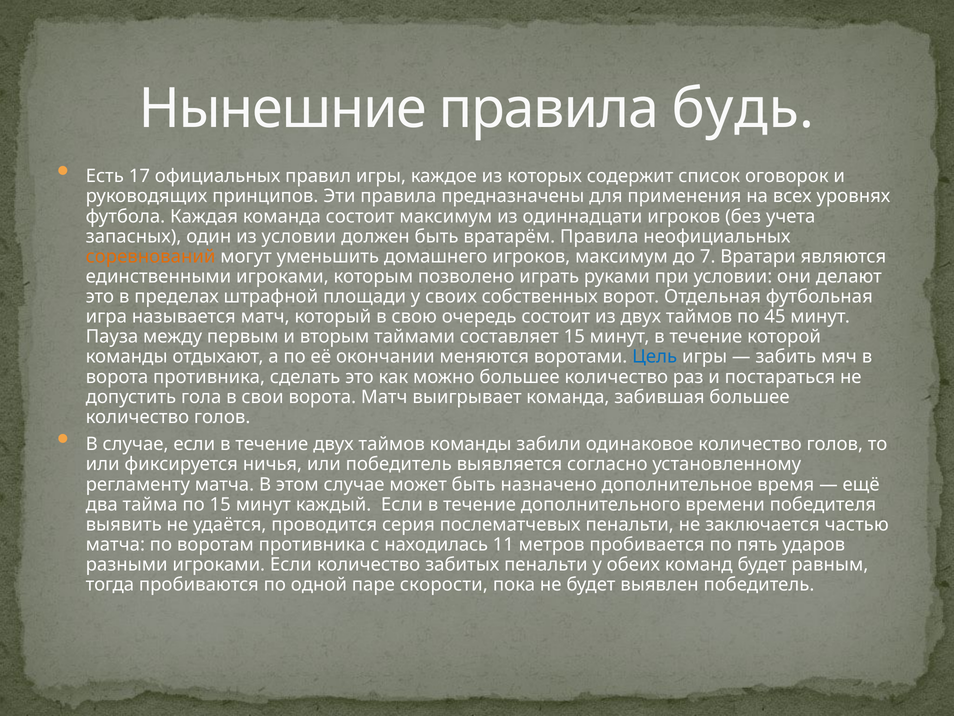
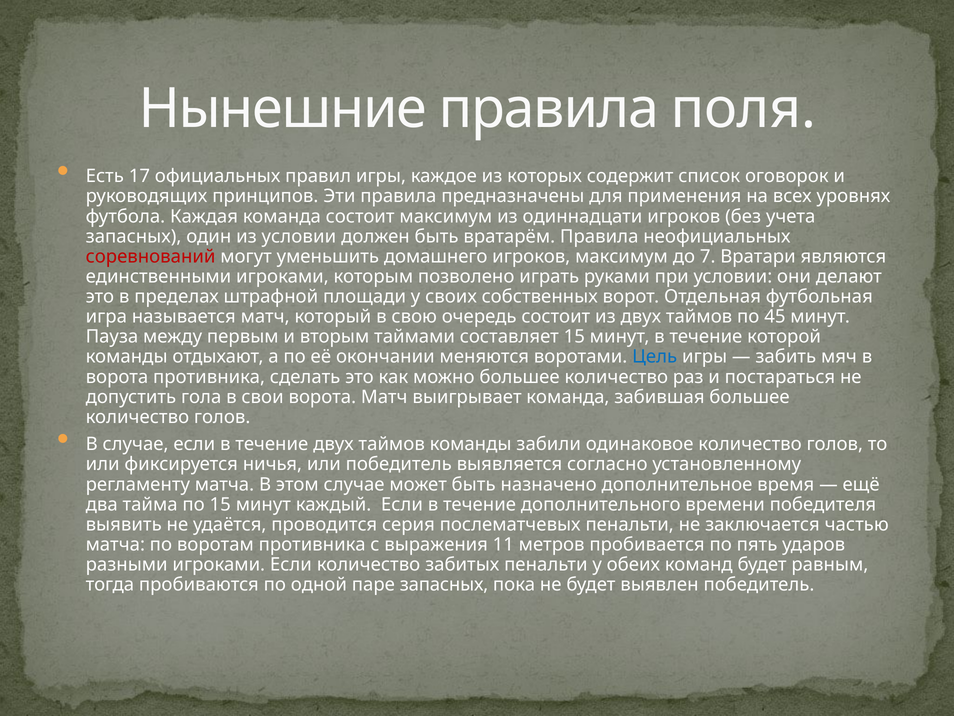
будь: будь -> поля (743, 109)
соревнований colour: orange -> red (151, 256)
находилась: находилась -> выражения (436, 544)
паре скорости: скорости -> запасных (444, 584)
